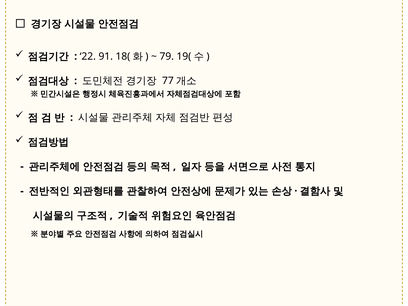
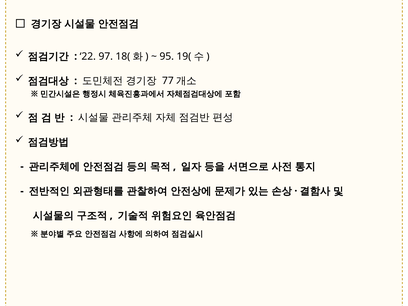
91: 91 -> 97 (106, 56)
79: 79 -> 95 (167, 56)
